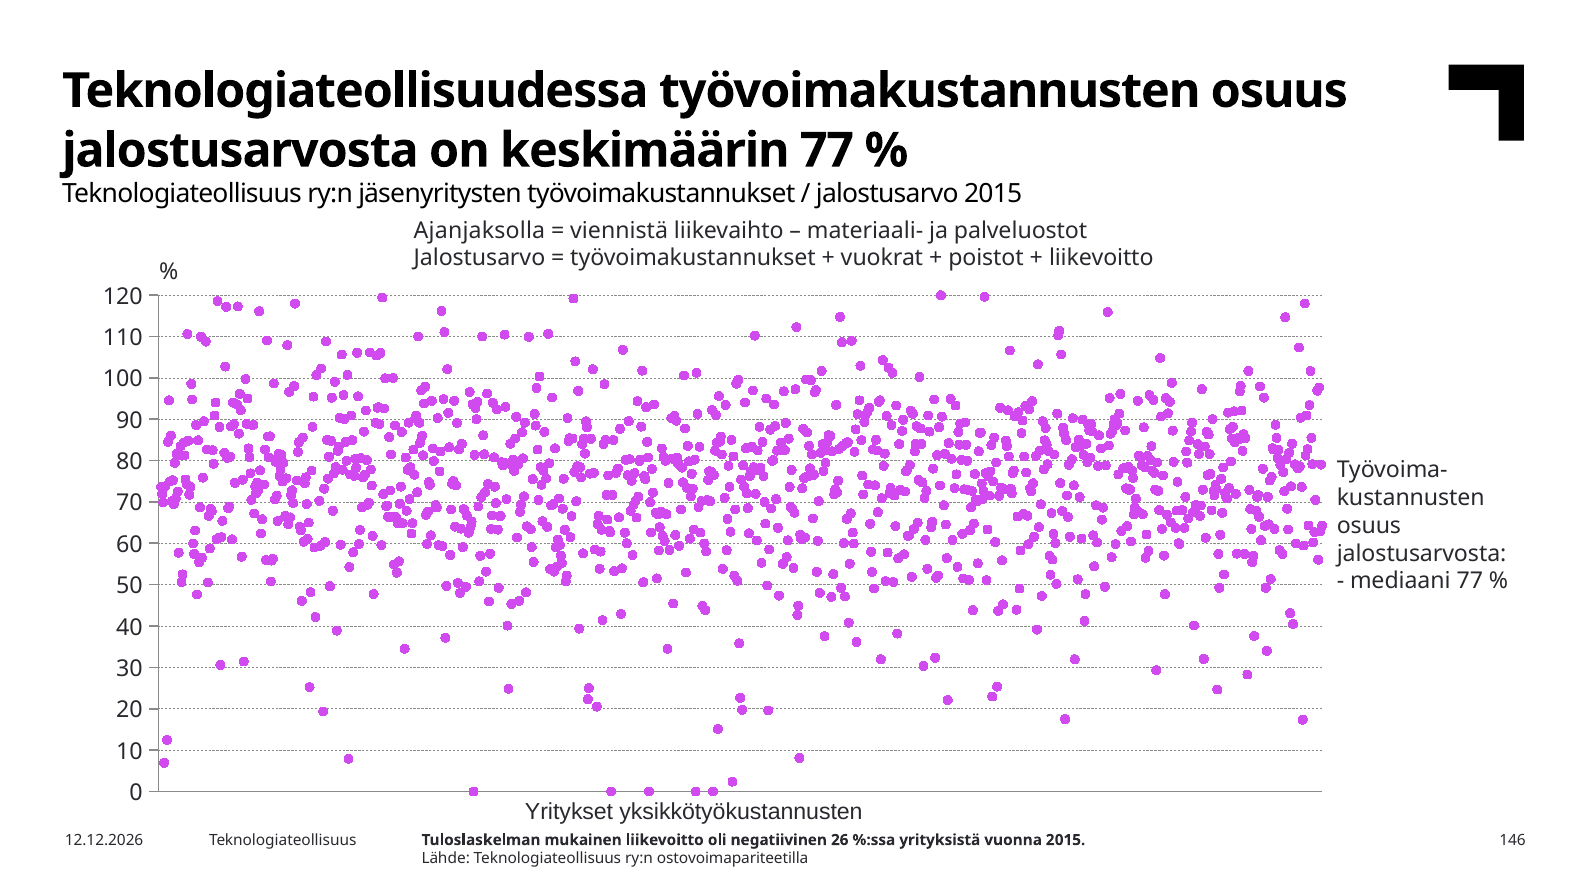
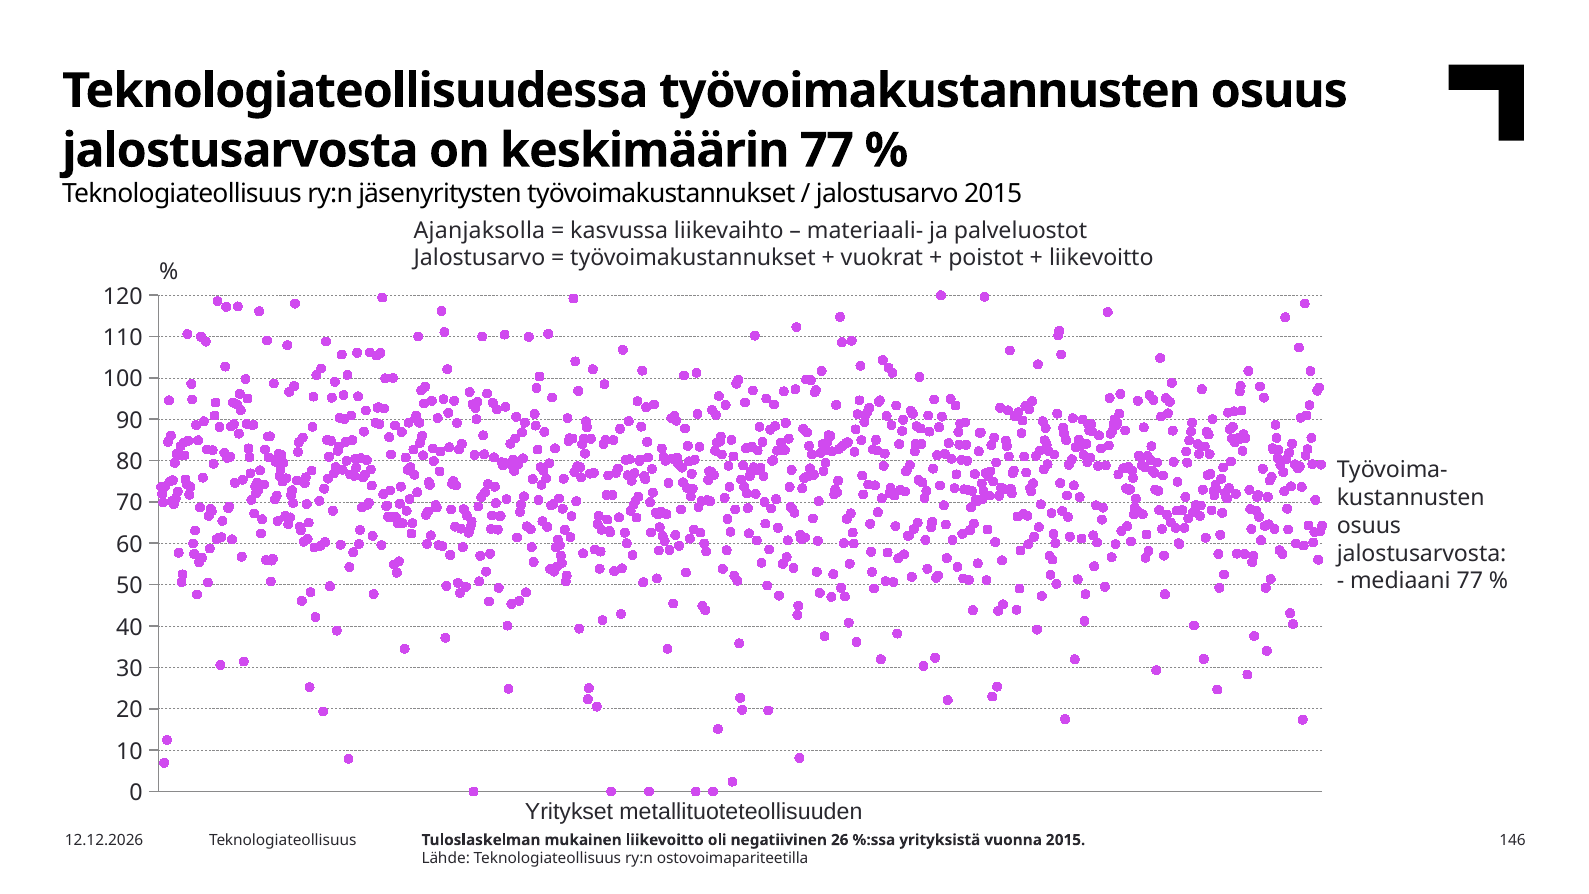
viennistä: viennistä -> kasvussa (619, 230)
yksikkötyökustannusten: yksikkötyökustannusten -> metallituoteteollisuuden (741, 811)
